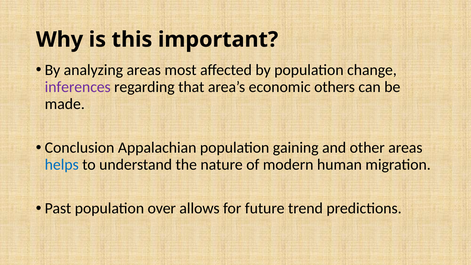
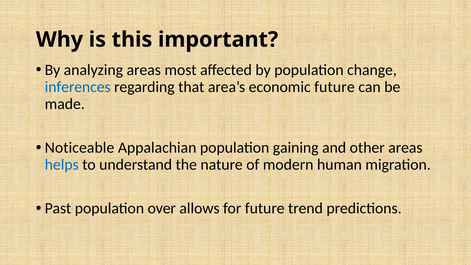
inferences colour: purple -> blue (78, 87)
economic others: others -> future (334, 87)
Conclusion: Conclusion -> Noticeable (80, 148)
